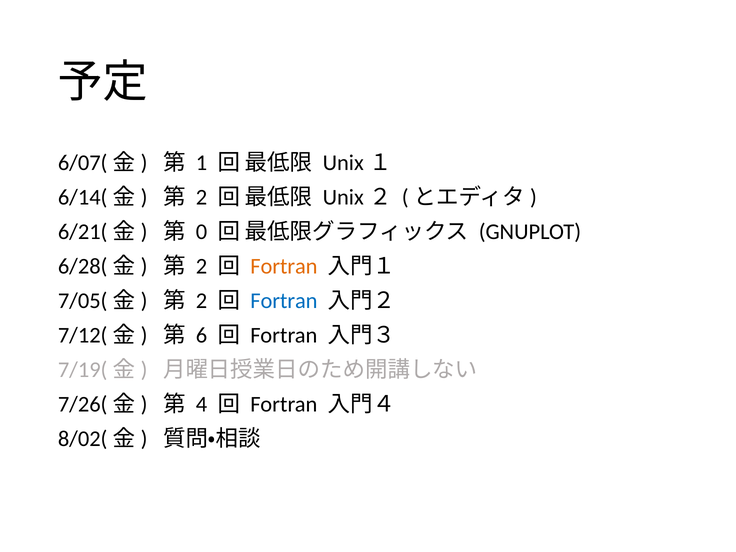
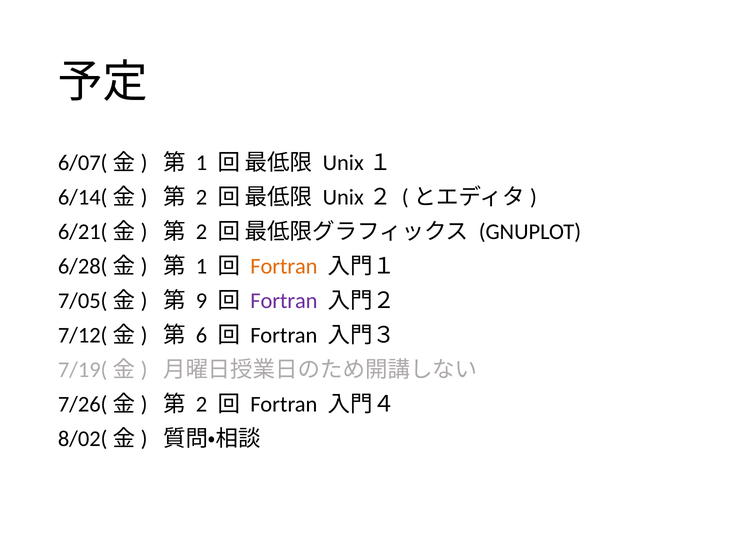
0: 0 -> 2 (201, 232)
2: 2 -> 1 (201, 266)
2: 2 -> 9 (201, 301)
Fortran colour: blue -> purple (284, 301)
4: 4 -> 2 (201, 404)
